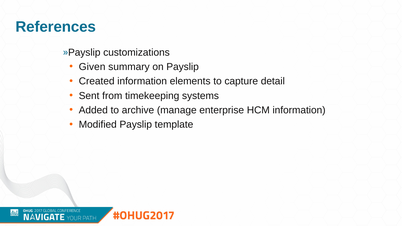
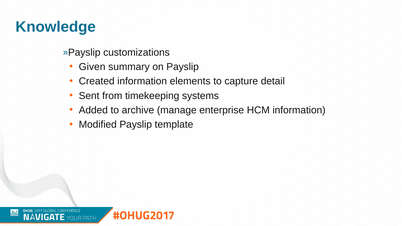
References: References -> Knowledge (56, 27)
